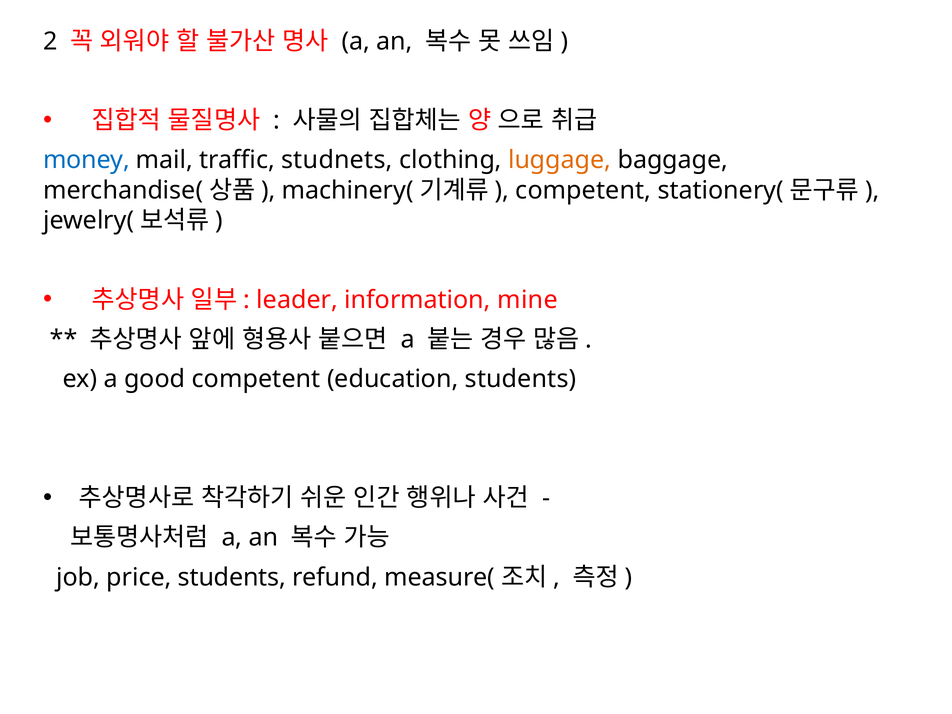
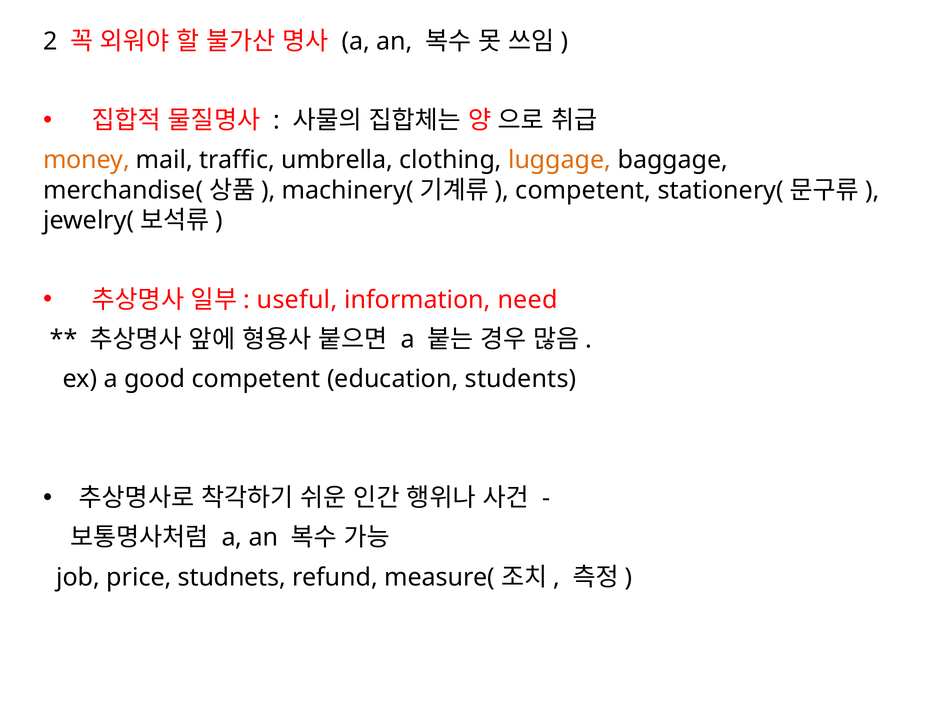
money colour: blue -> orange (86, 160)
studnets: studnets -> umbrella (337, 160)
leader: leader -> useful (297, 300)
mine: mine -> need (528, 300)
price students: students -> studnets (232, 577)
